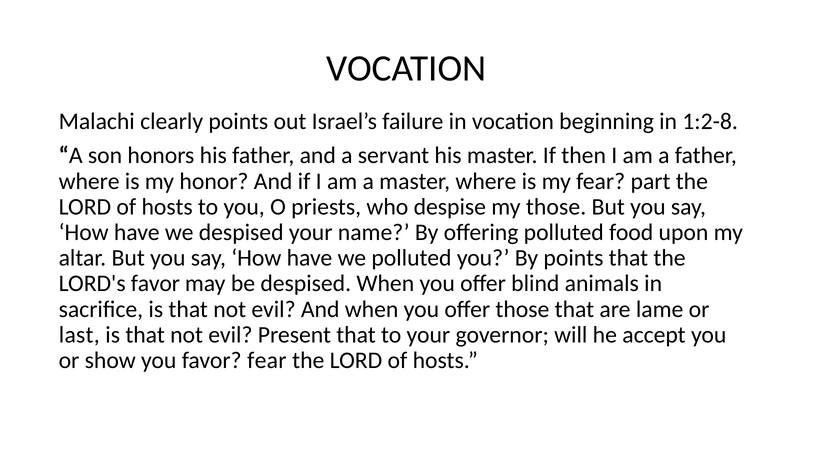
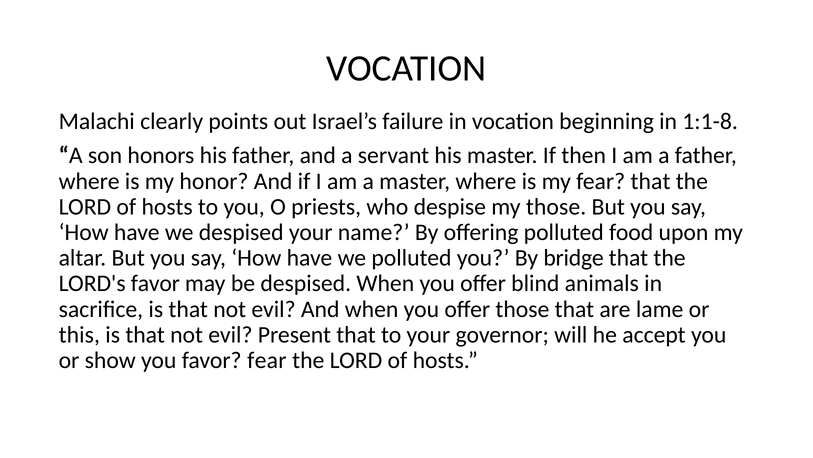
1:2-8: 1:2-8 -> 1:1-8 (710, 121)
fear part: part -> that (651, 181)
By points: points -> bridge (574, 258)
last: last -> this (79, 334)
